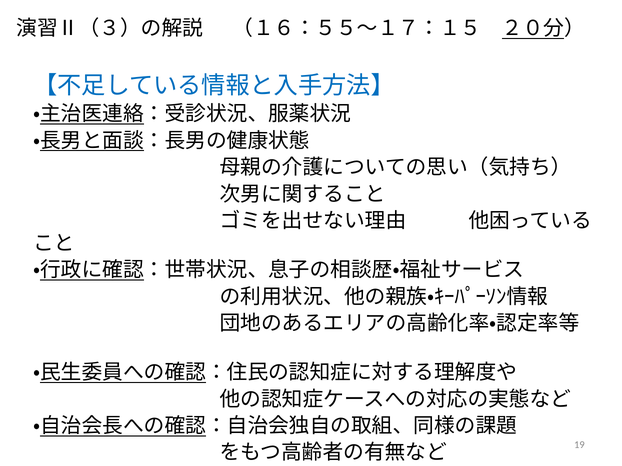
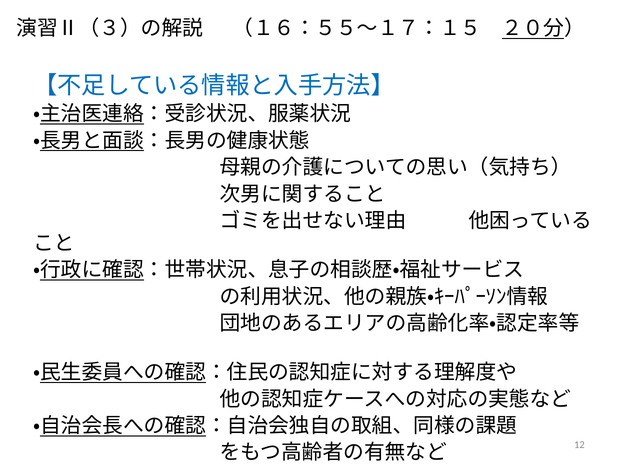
19: 19 -> 12 (579, 445)
